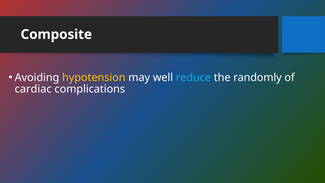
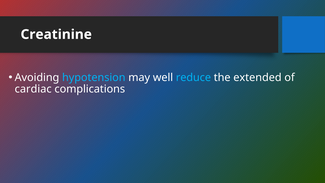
Composite: Composite -> Creatinine (56, 34)
hypotension colour: yellow -> light blue (94, 77)
randomly: randomly -> extended (257, 77)
